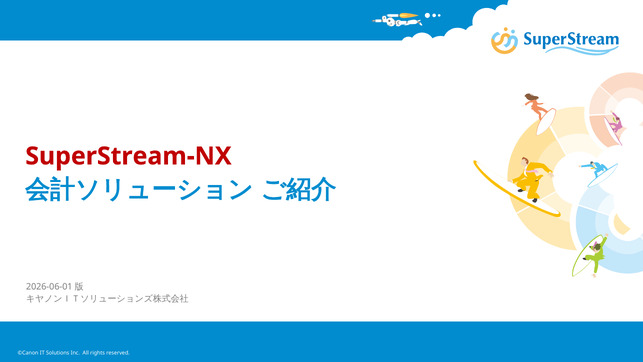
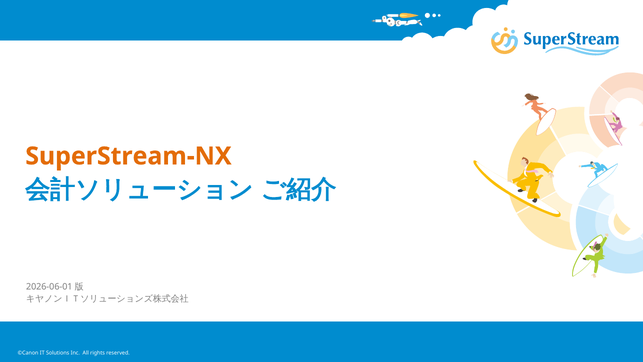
SuperStream-NX colour: red -> orange (128, 156)
